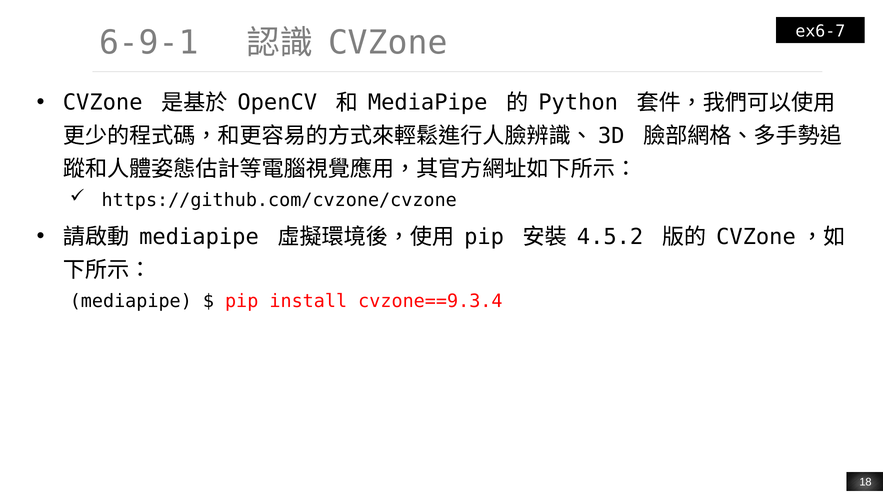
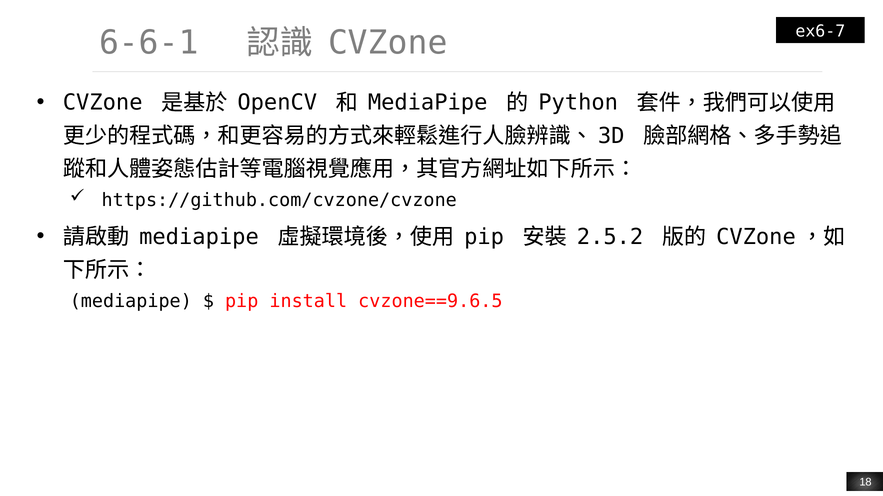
6-9-1: 6-9-1 -> 6-6-1 (149, 43)
4.5.2: 4.5.2 -> 2.5.2 (610, 237)
cvzone==9.3.4: cvzone==9.3.4 -> cvzone==9.6.5 (430, 302)
